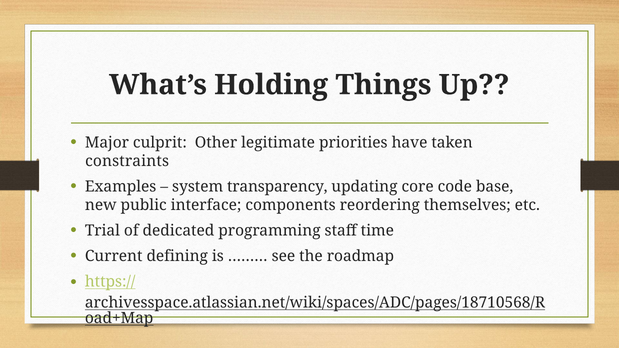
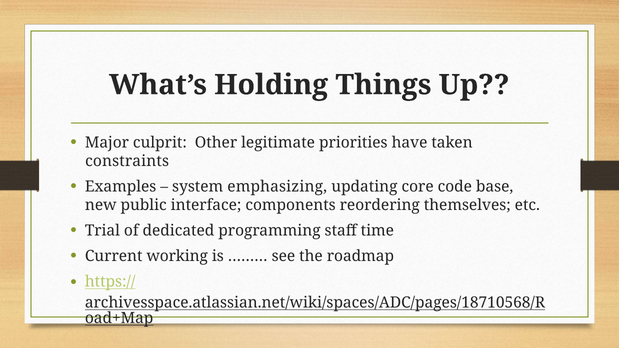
transparency: transparency -> emphasizing (277, 187)
defining: defining -> working (177, 256)
